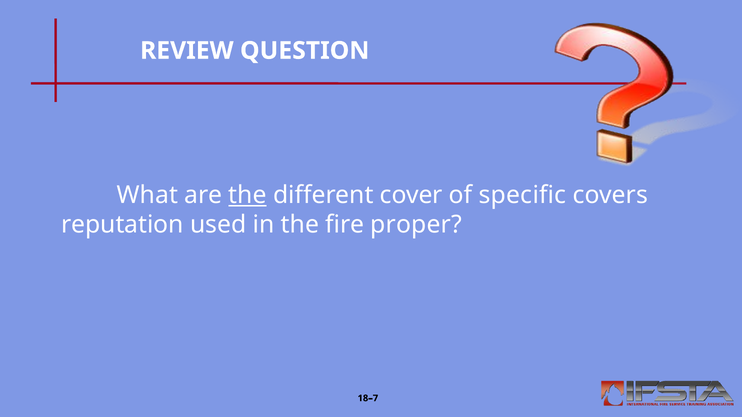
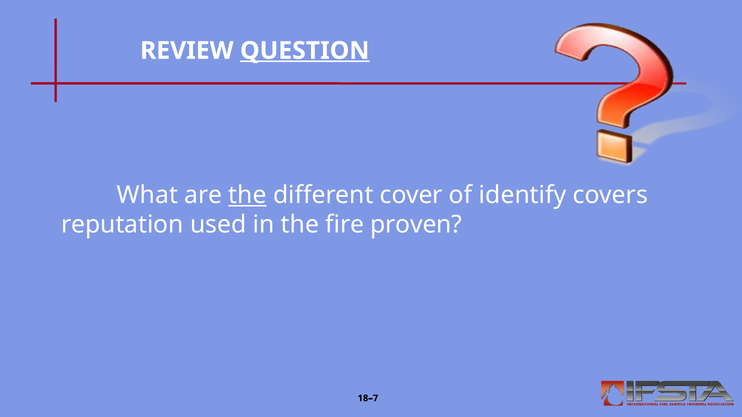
QUESTION underline: none -> present (305, 51)
specific: specific -> identify (523, 195)
proper: proper -> proven (416, 225)
